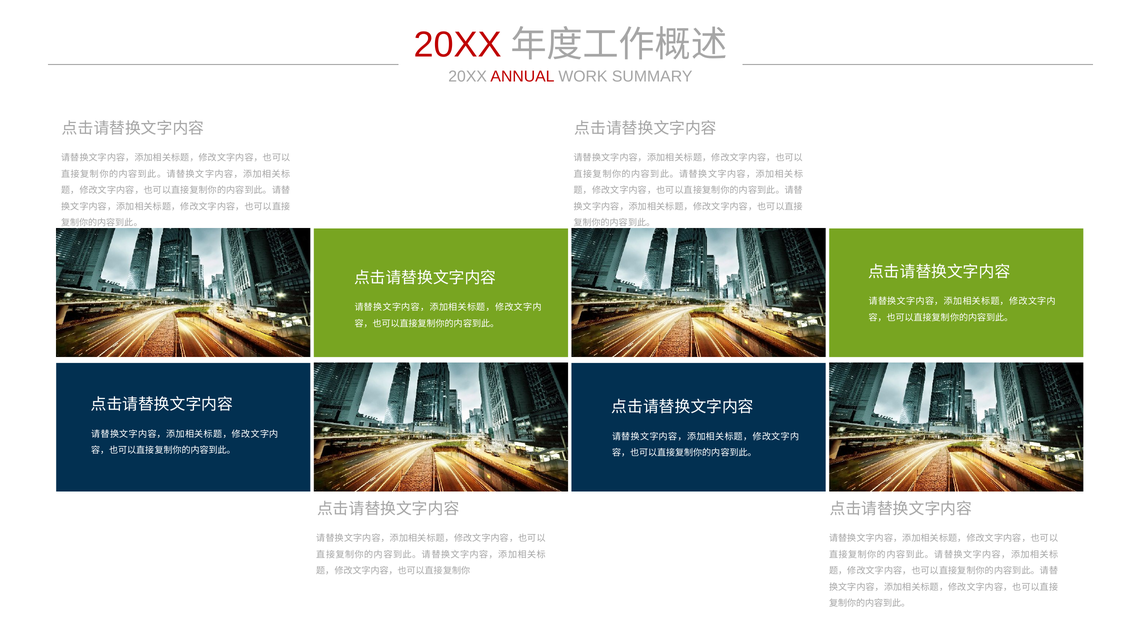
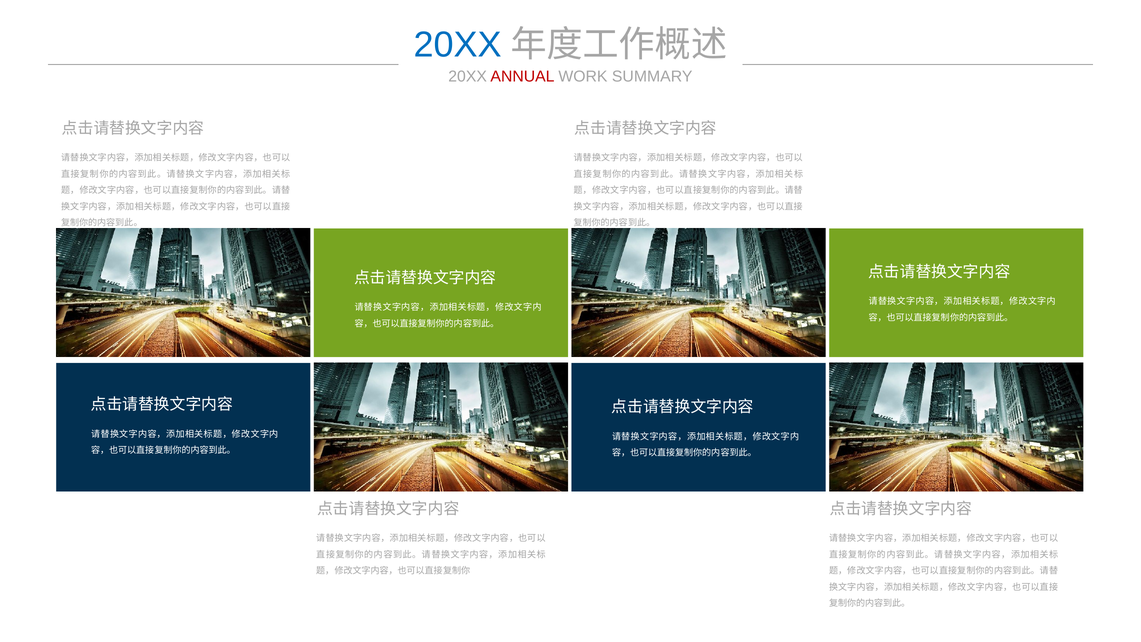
20XX colour: red -> blue (458, 45)
